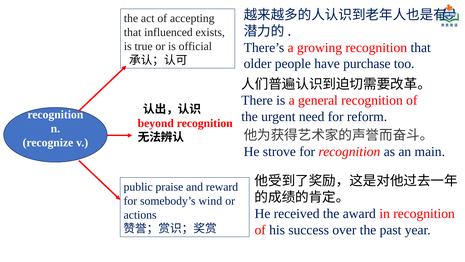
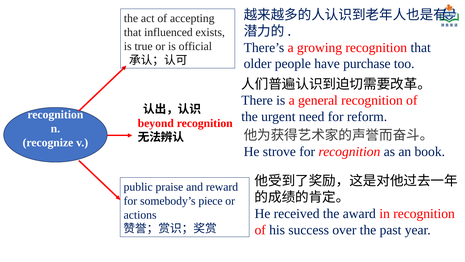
main: main -> book (430, 151)
wind: wind -> piece (210, 201)
